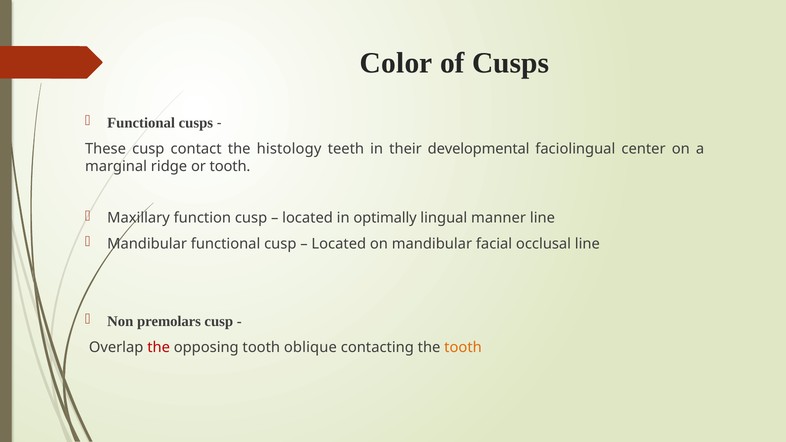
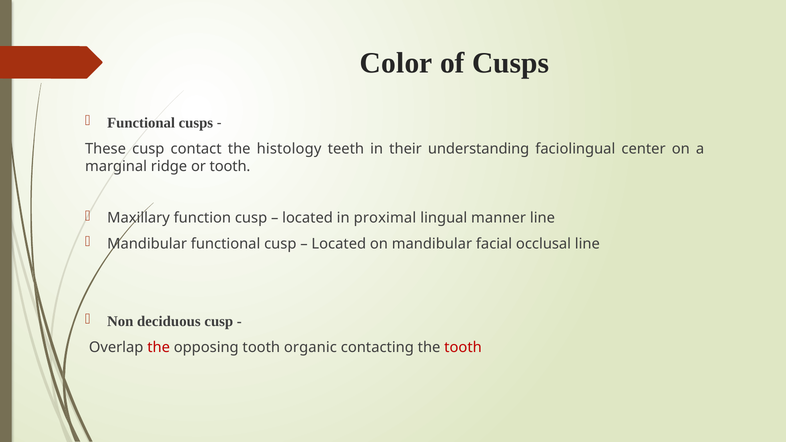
developmental: developmental -> understanding (479, 149)
optimally: optimally -> proximal (385, 218)
premolars: premolars -> deciduous (169, 322)
oblique: oblique -> organic (310, 348)
tooth colour: orange -> red (463, 348)
